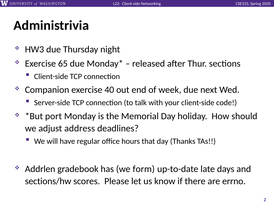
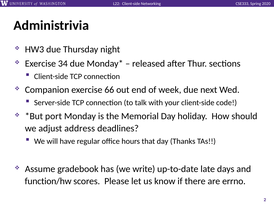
65: 65 -> 34 (63, 64)
40: 40 -> 66 (109, 90)
Addrlen: Addrlen -> Assume (40, 169)
form: form -> write (144, 169)
sections/hw: sections/hw -> function/hw (48, 182)
